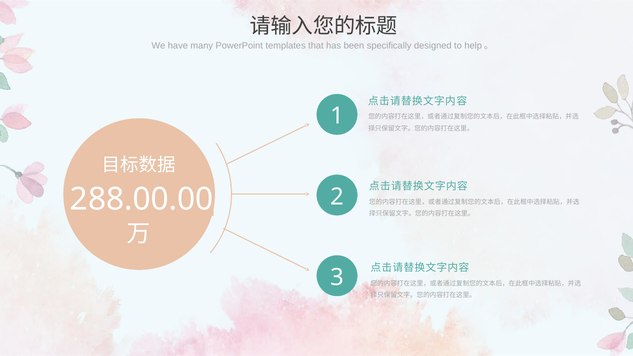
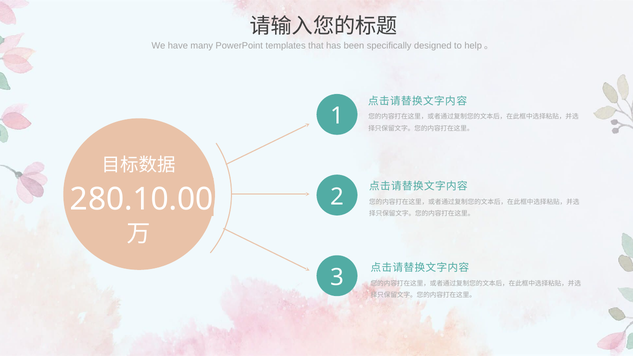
288.00.00: 288.00.00 -> 280.10.00 (142, 199)
